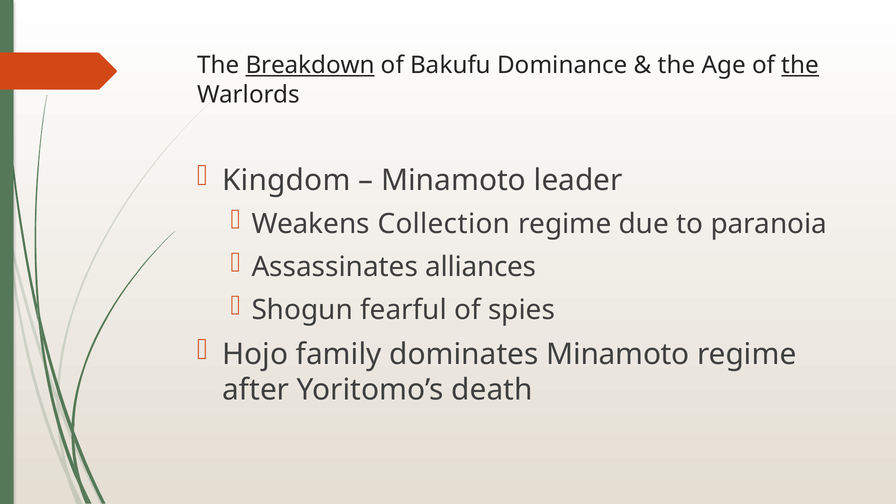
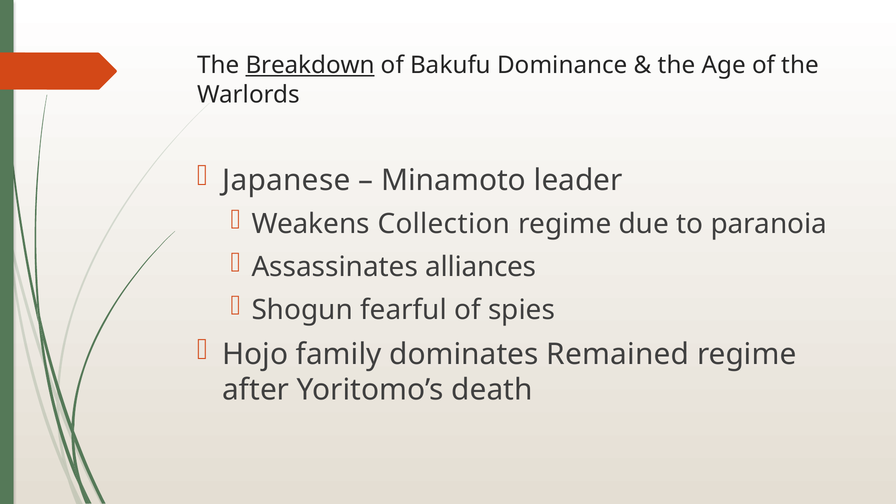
the underline: present -> none (800, 65)
Kingdom: Kingdom -> Japanese (286, 180)
dominates Minamoto: Minamoto -> Remained (618, 354)
